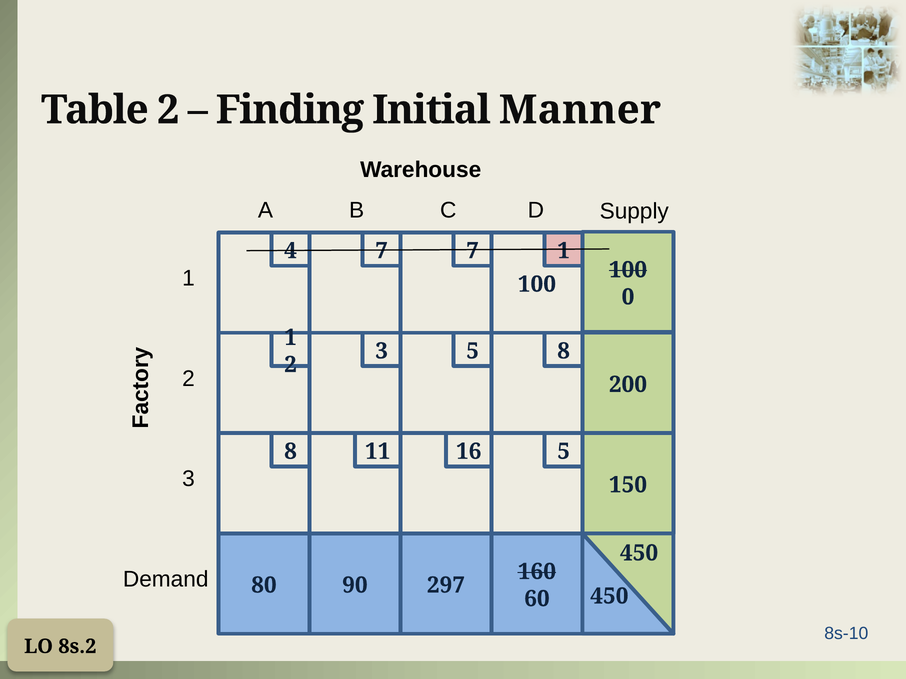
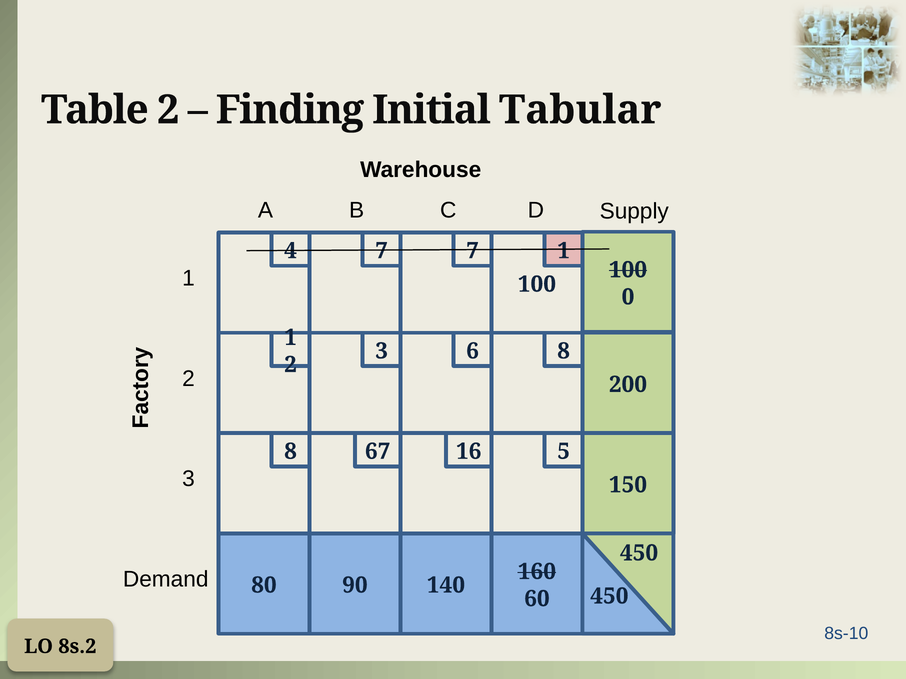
Manner: Manner -> Tabular (580, 110)
3 5: 5 -> 6 (473, 351)
11: 11 -> 67 (378, 452)
297: 297 -> 140 (446, 586)
